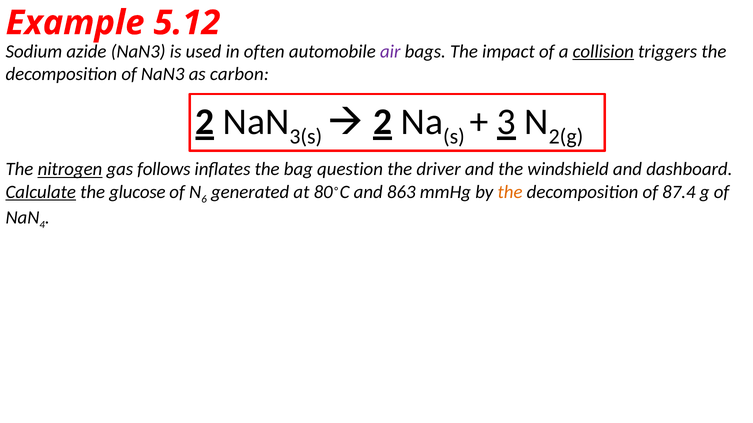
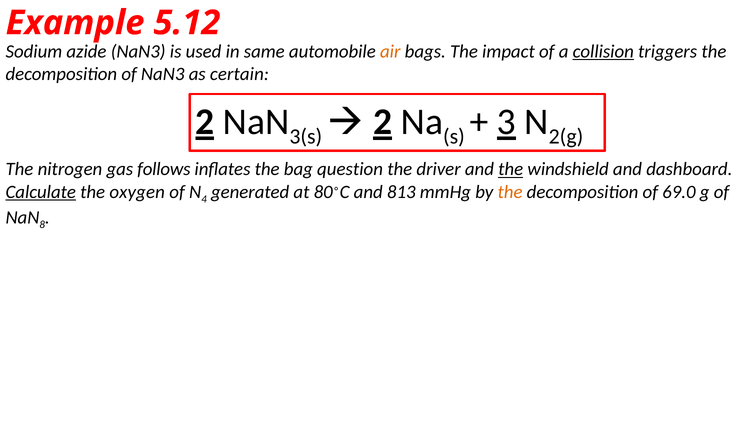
often: often -> same (264, 52)
air colour: purple -> orange (390, 52)
carbon: carbon -> certain (239, 74)
nitrogen underline: present -> none (70, 169)
the underline: none -> present (511, 169)
glucose: glucose -> oxygen (137, 192)
6: 6 -> 4 (204, 199)
863: 863 -> 813 (401, 192)
87.4: 87.4 -> 69.0 (679, 192)
4: 4 -> 8 (42, 225)
